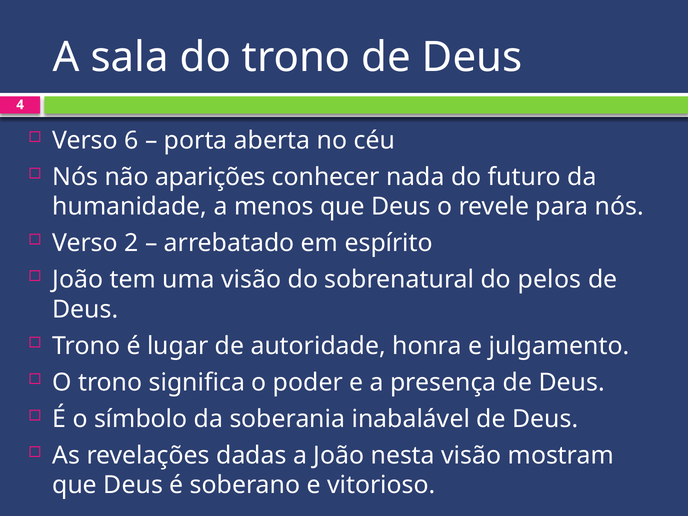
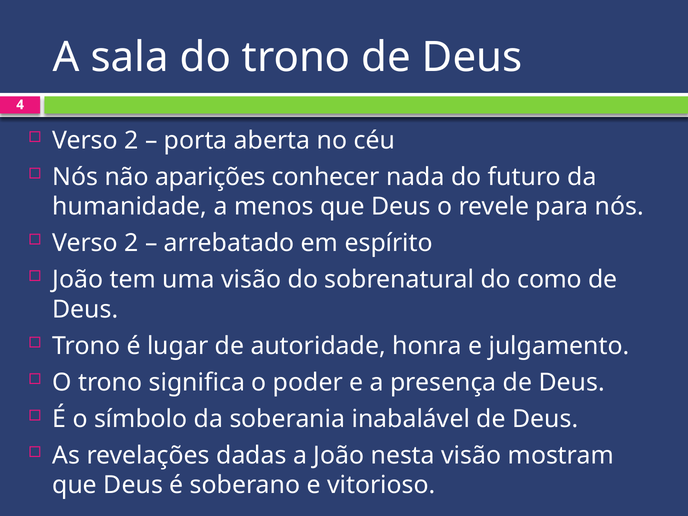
6: 6 -> 2 (131, 140)
pelos: pelos -> como (550, 280)
